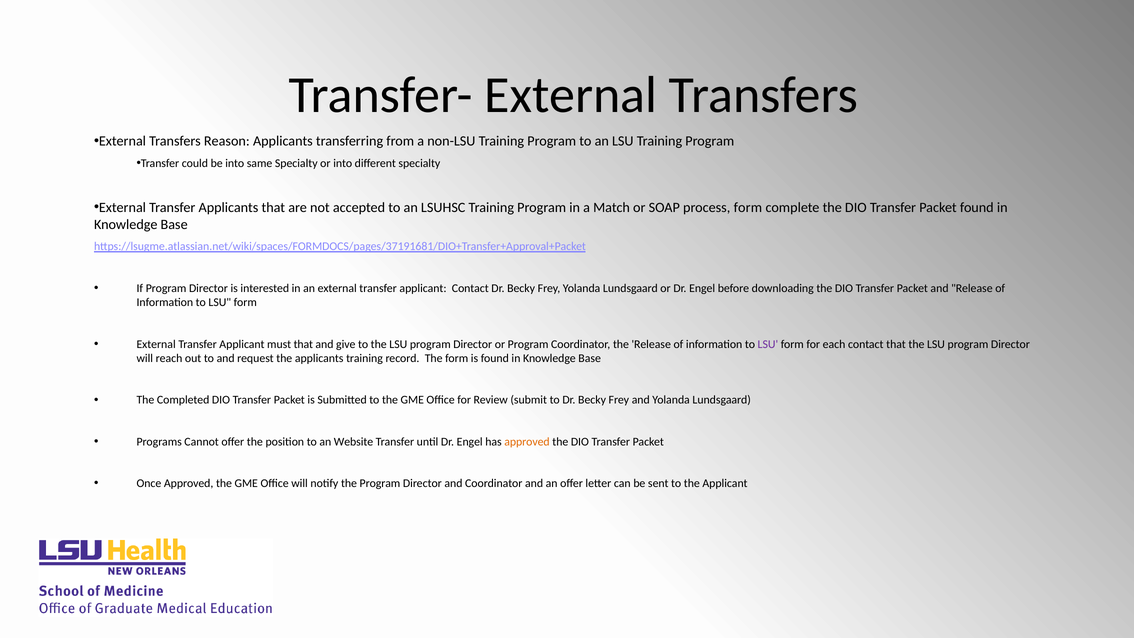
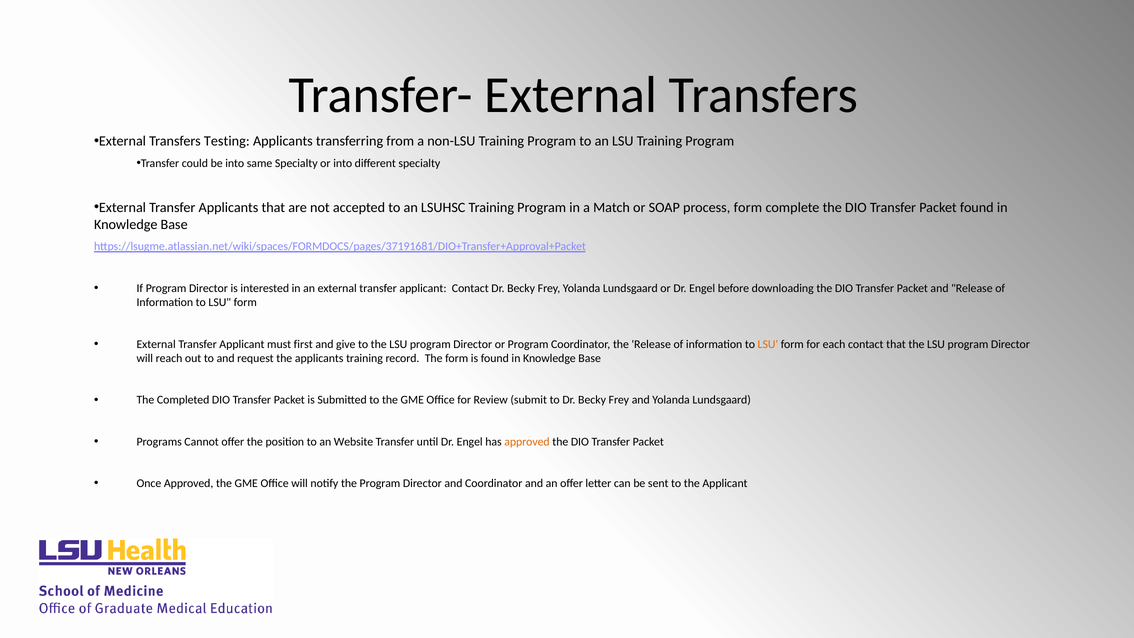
Reason: Reason -> Testing (227, 141)
must that: that -> first (303, 344)
LSU colour: purple -> orange (768, 344)
